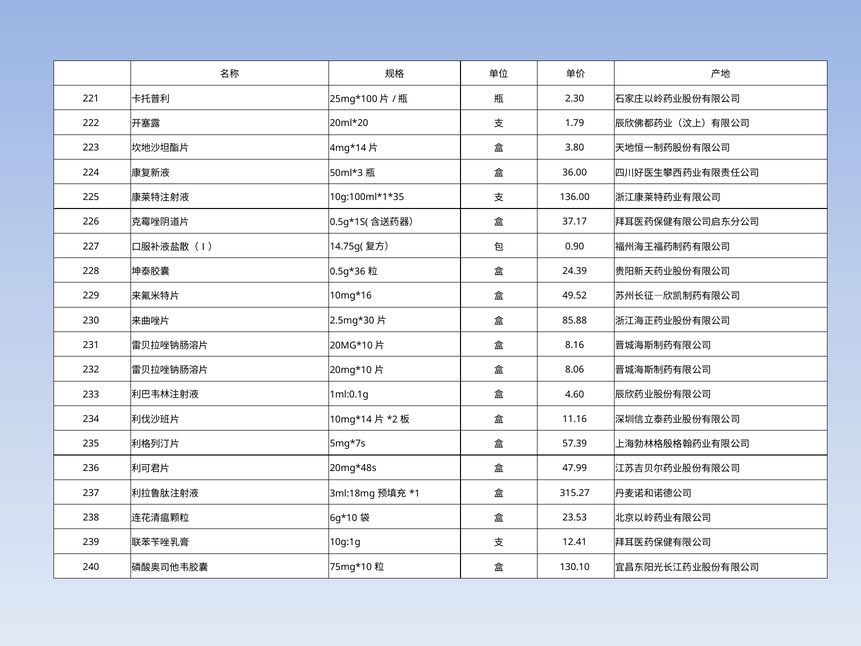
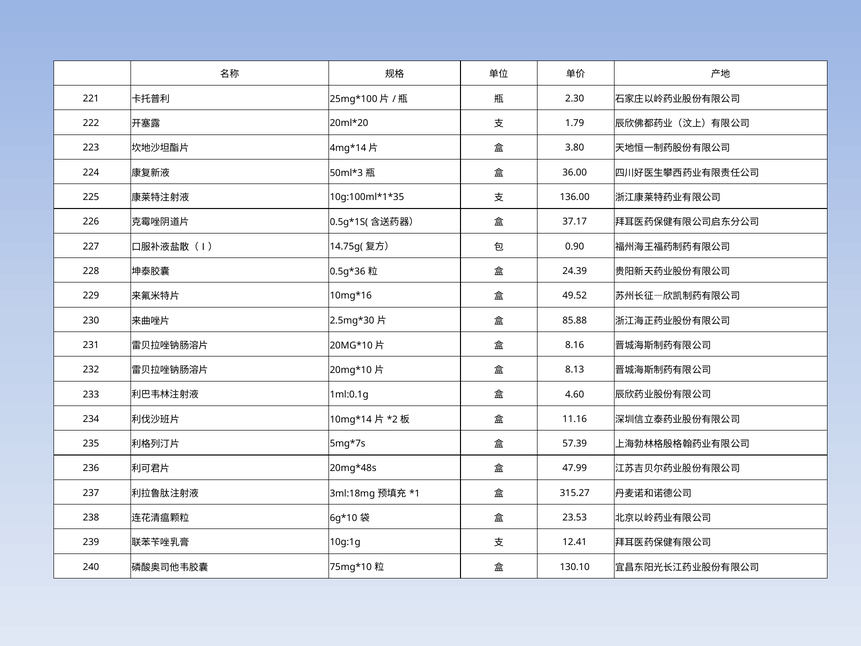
8.06: 8.06 -> 8.13 (575, 370)
